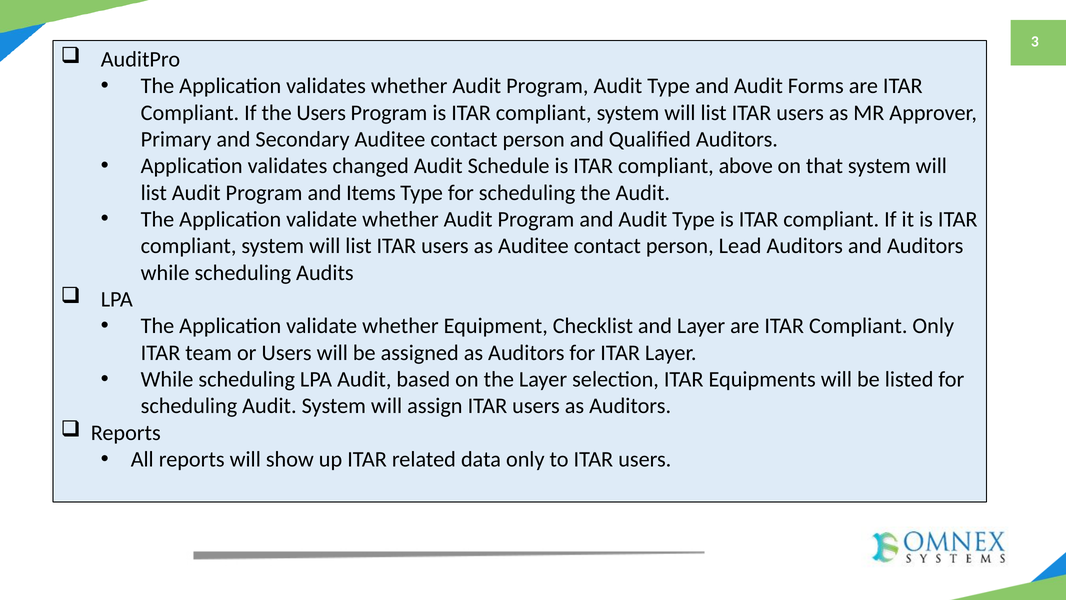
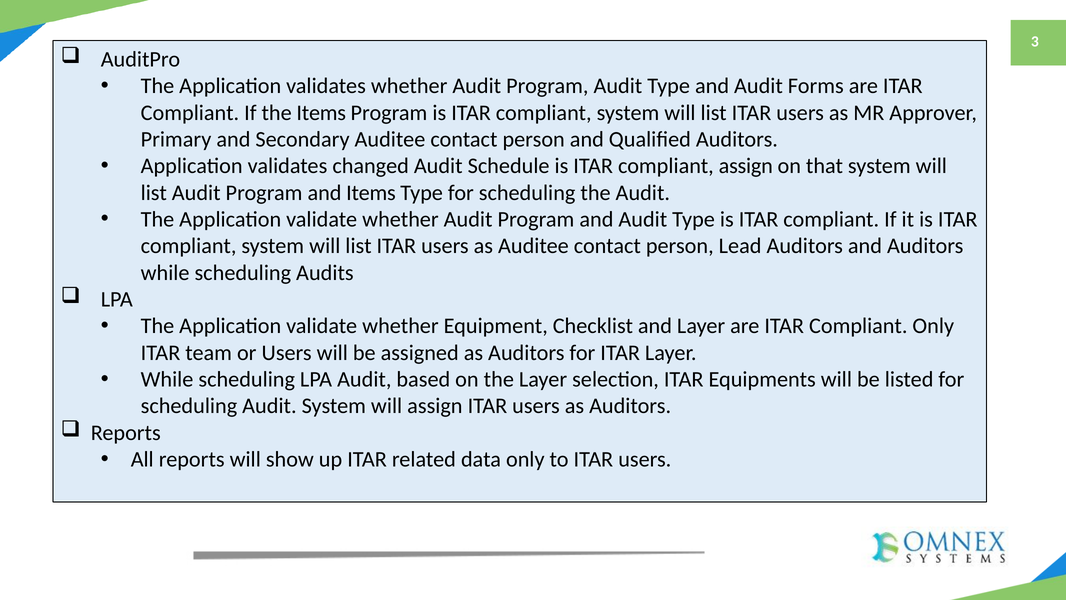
the Users: Users -> Items (321, 113)
compliant above: above -> assign (746, 166)
